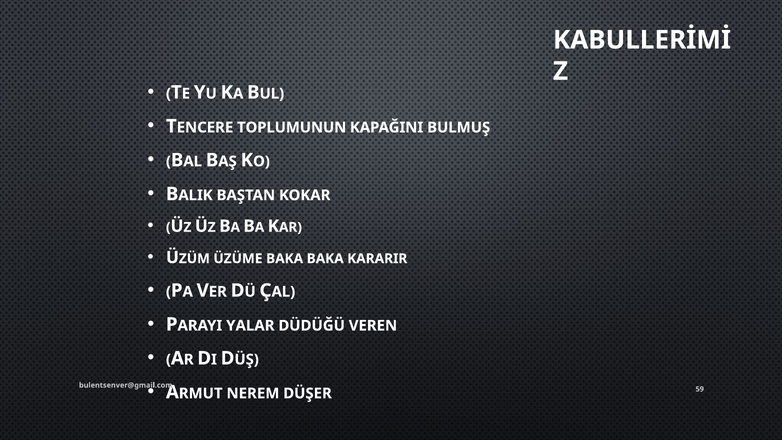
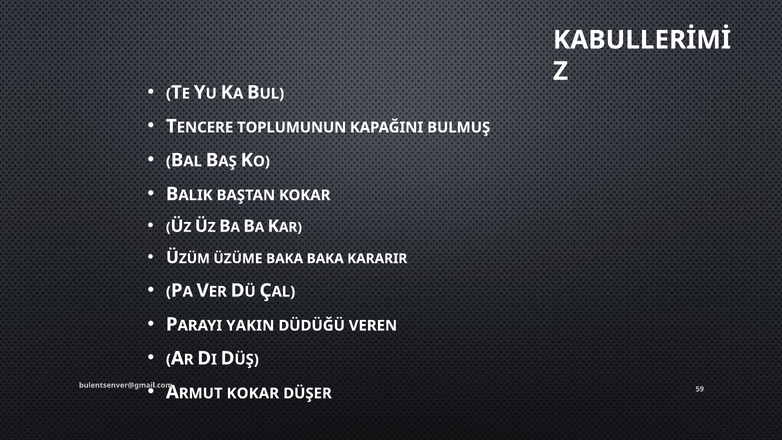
YALAR: YALAR -> YAKIN (250, 326)
NEREM: NEREM -> KOKAR (253, 393)
